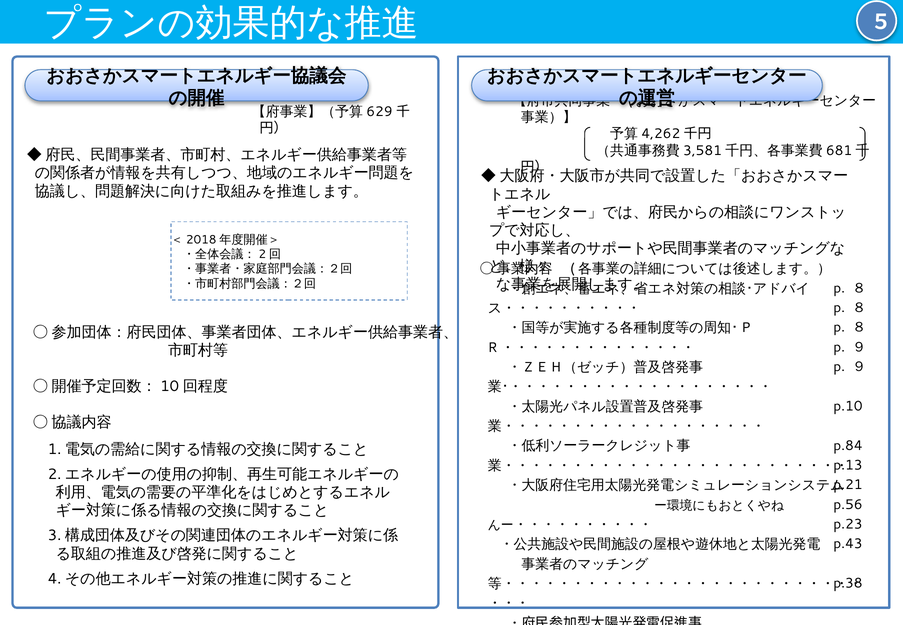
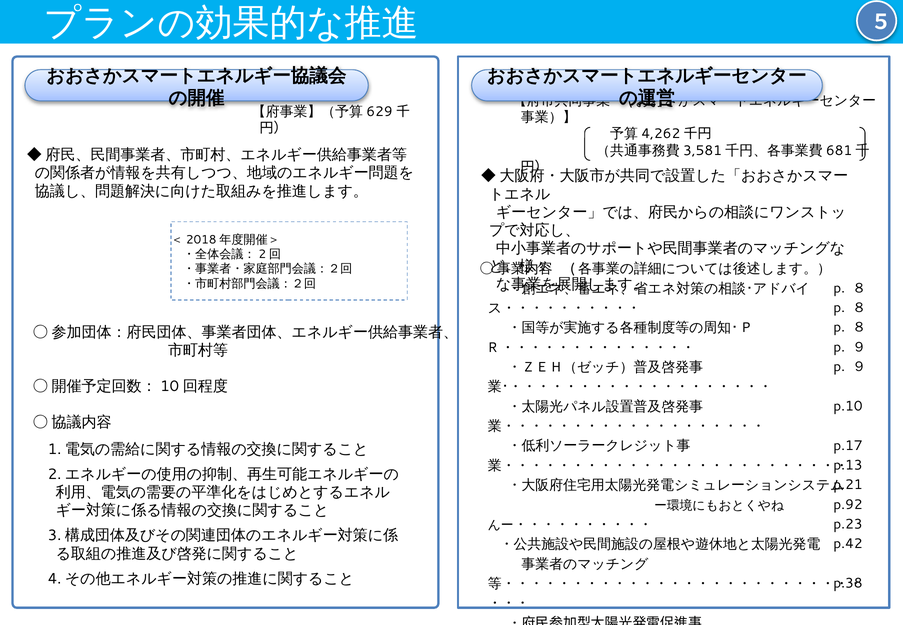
p.84: p.84 -> p.17 (848, 446)
p.56: p.56 -> p.92 (848, 505)
p.43: p.43 -> p.42 (848, 544)
